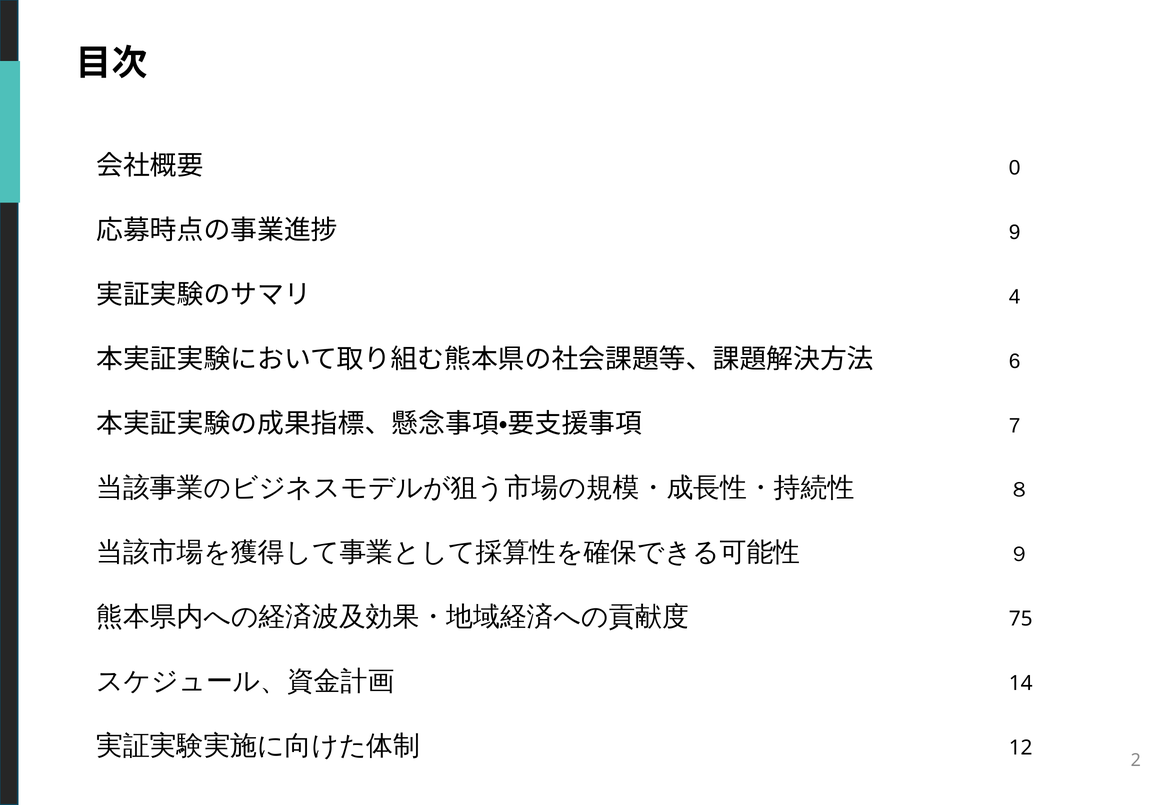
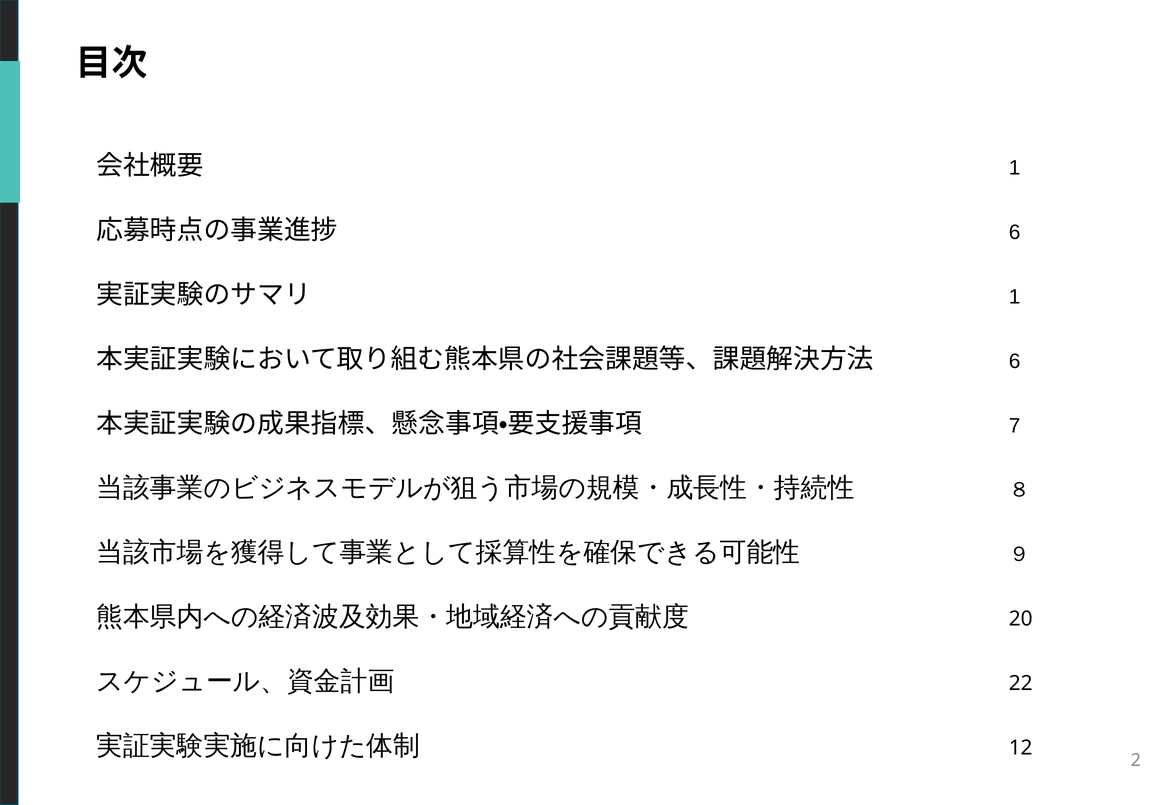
0: 0 -> 1 (1015, 168)
9: 9 -> 6 (1015, 233)
4: 4 -> 1 (1015, 297)
75: 75 -> 20 (1021, 619)
14: 14 -> 22 (1021, 683)
